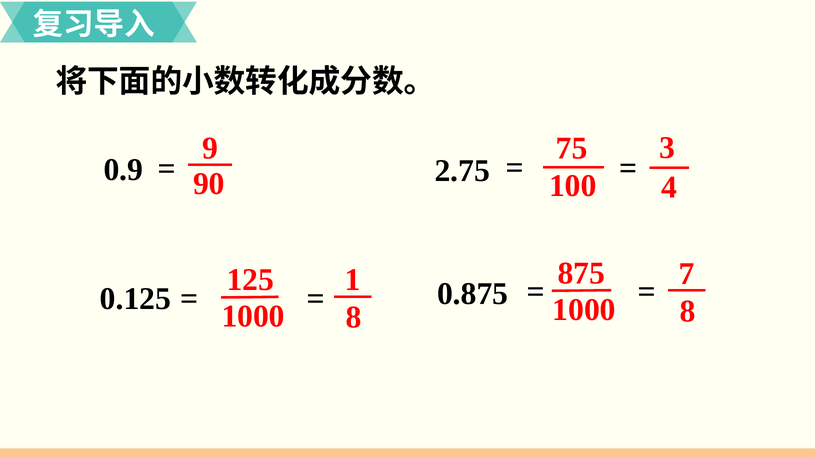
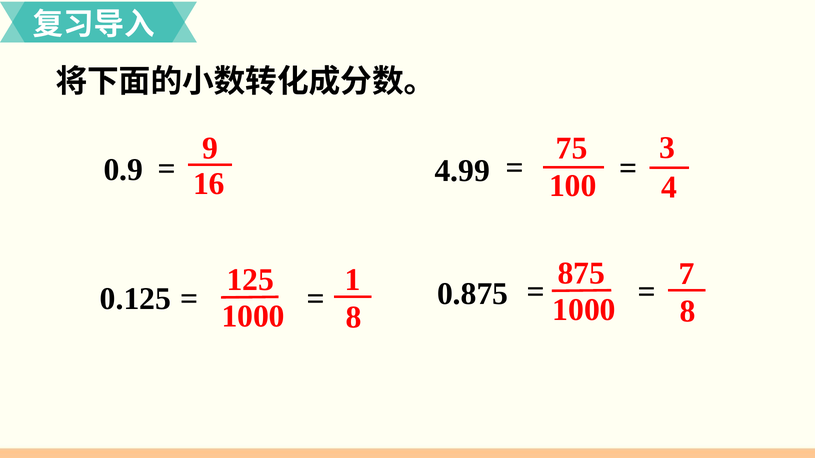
90: 90 -> 16 (209, 184)
2.75: 2.75 -> 4.99 (462, 171)
